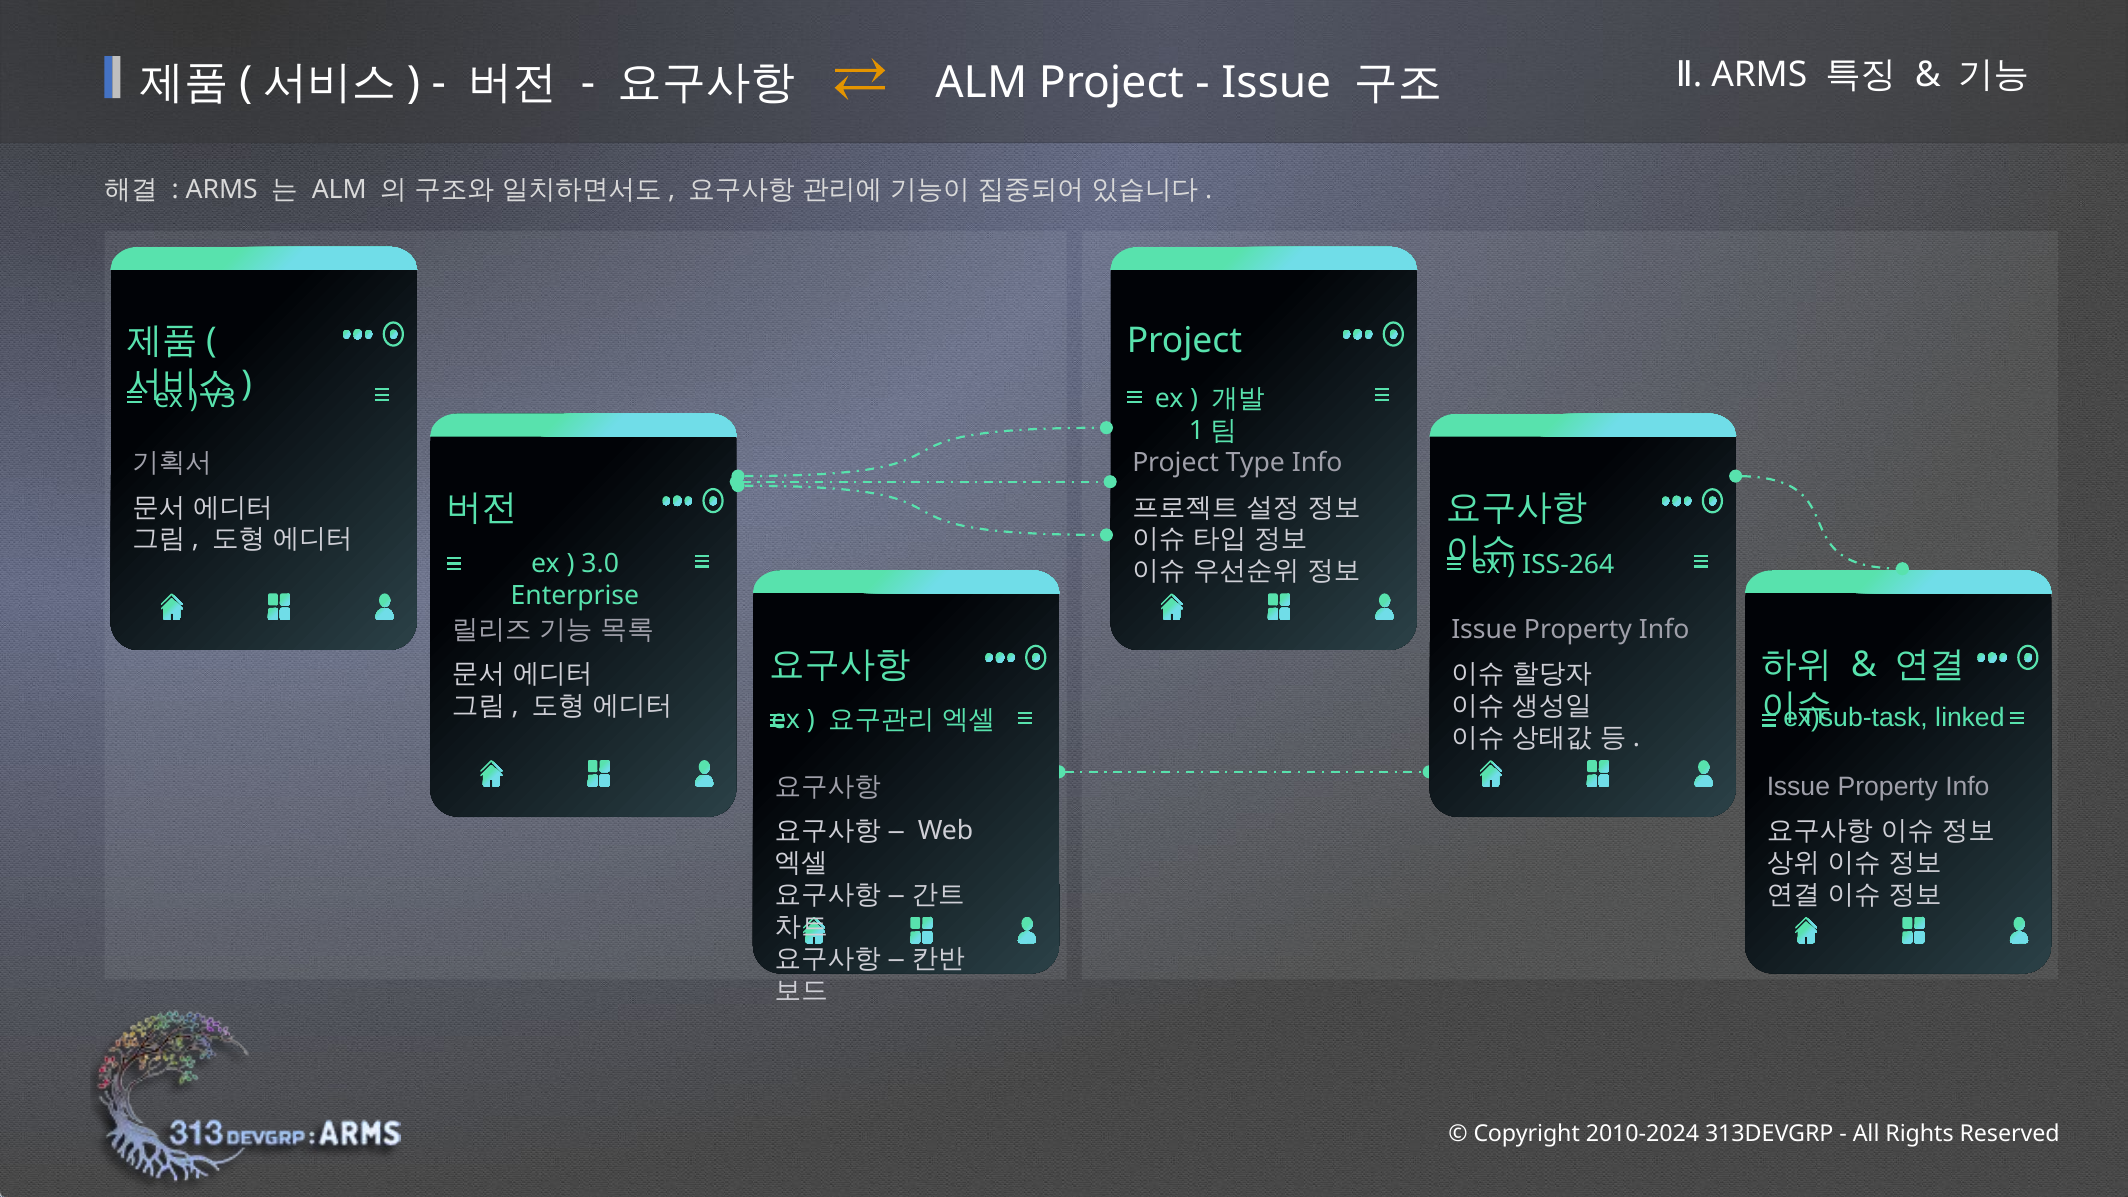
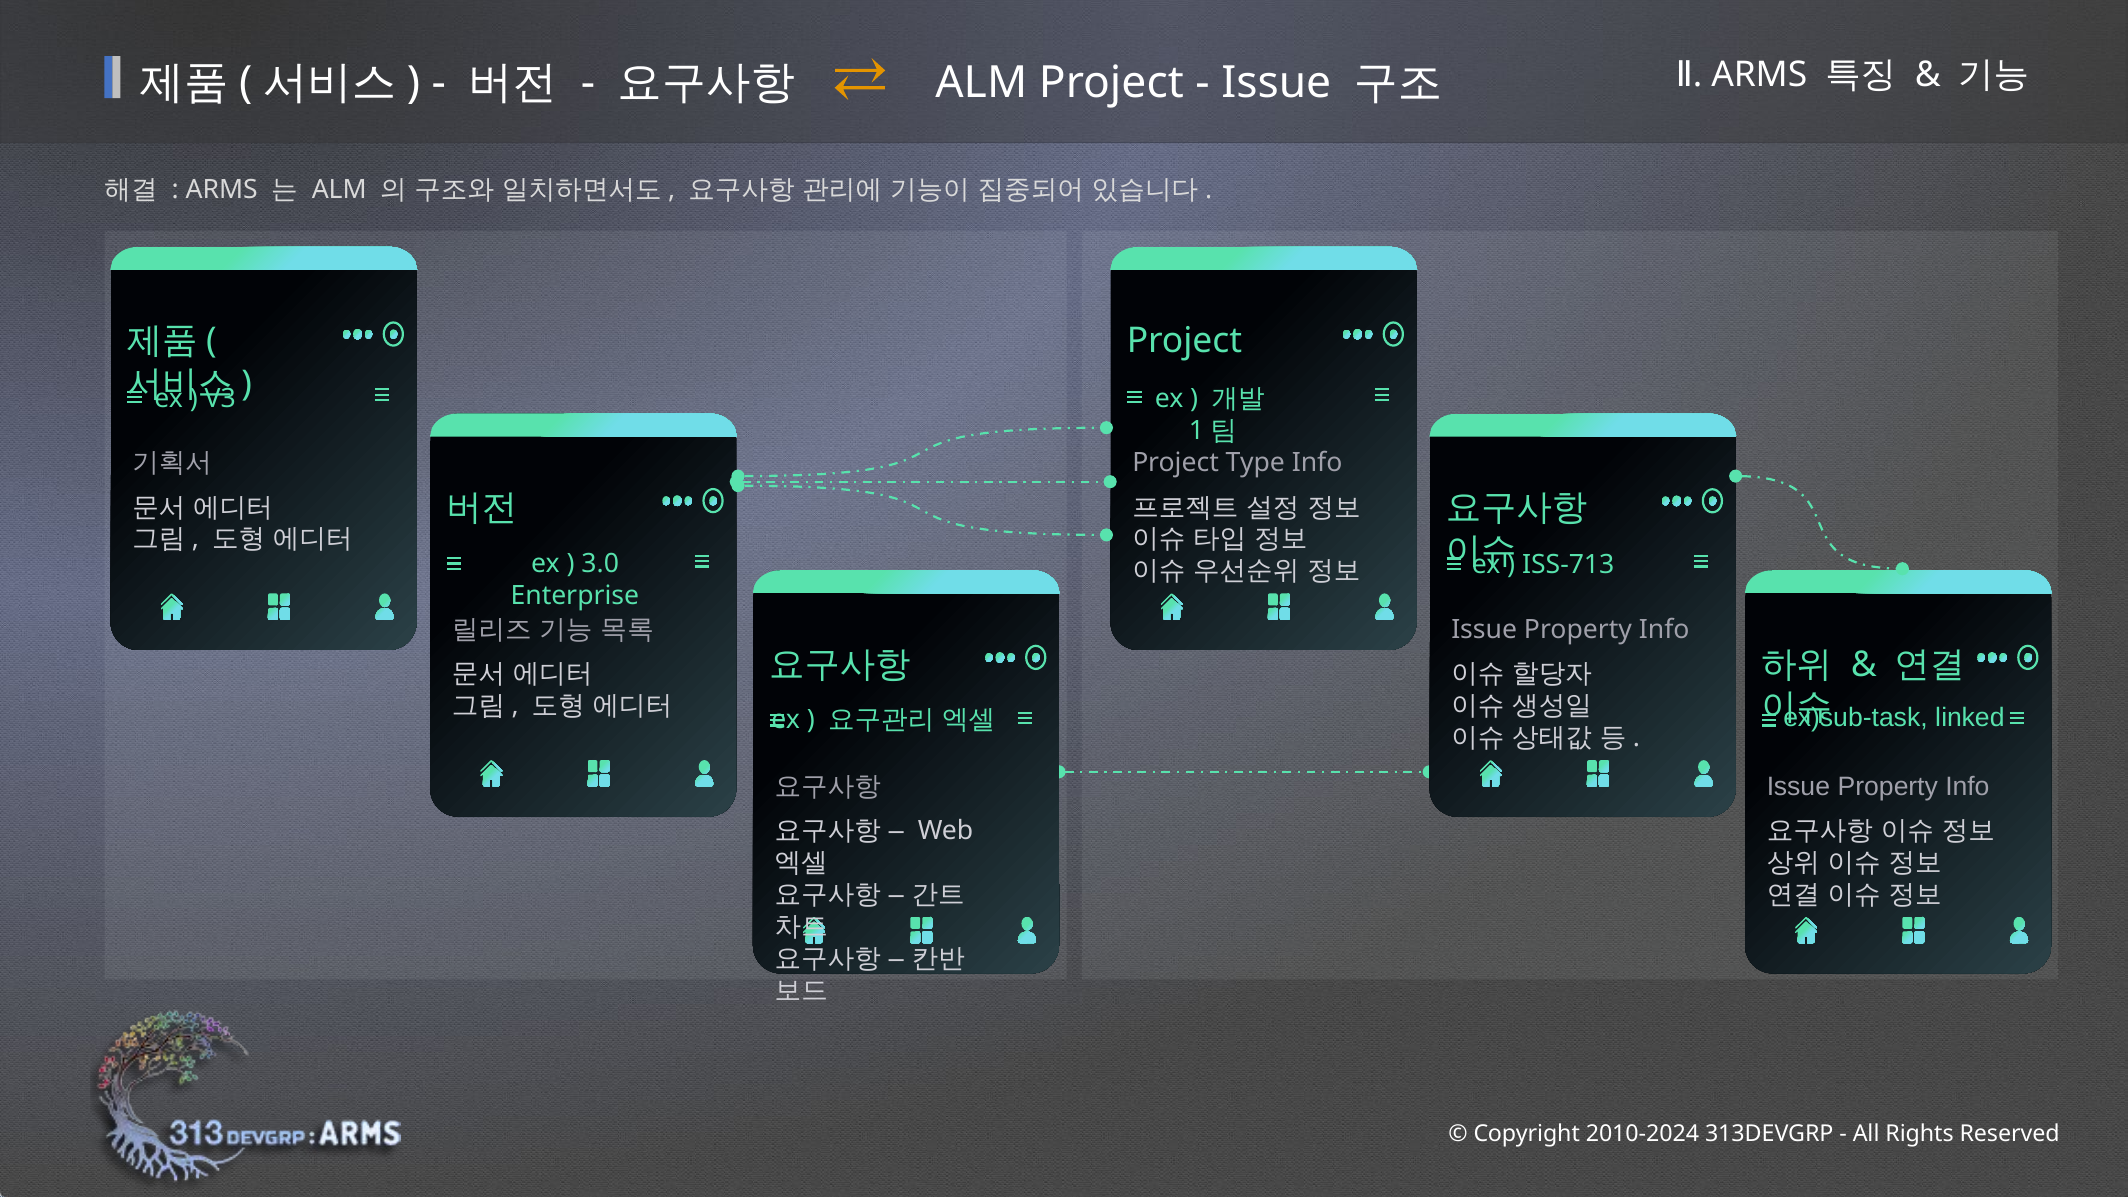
ISS-264: ISS-264 -> ISS-713 (1568, 565)
